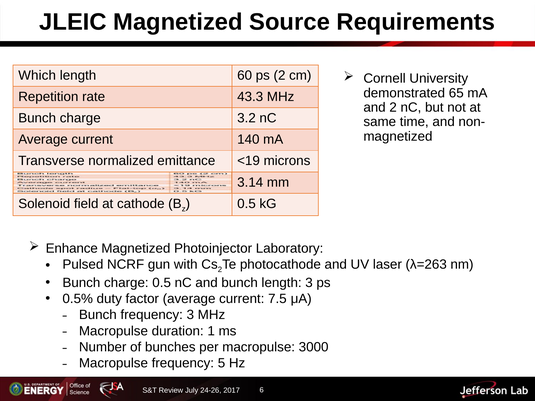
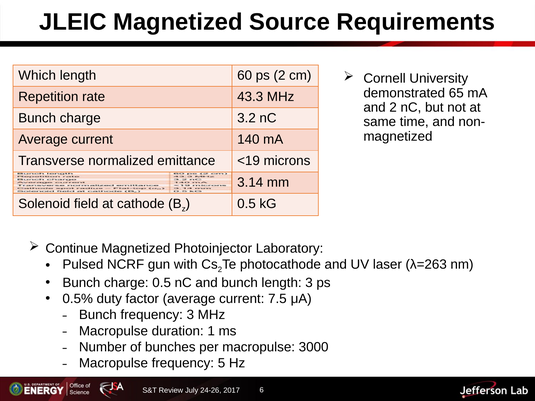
Enhance: Enhance -> Continue (72, 249)
